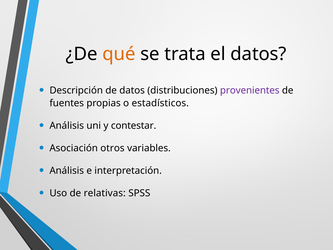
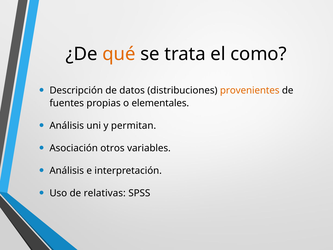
el datos: datos -> como (258, 54)
provenientes colour: purple -> orange (250, 90)
estadísticos: estadísticos -> elementales (160, 103)
contestar: contestar -> permitan (134, 126)
